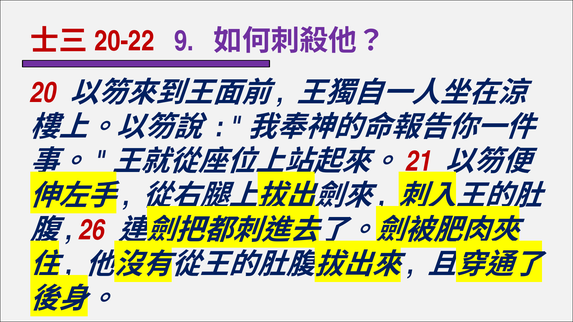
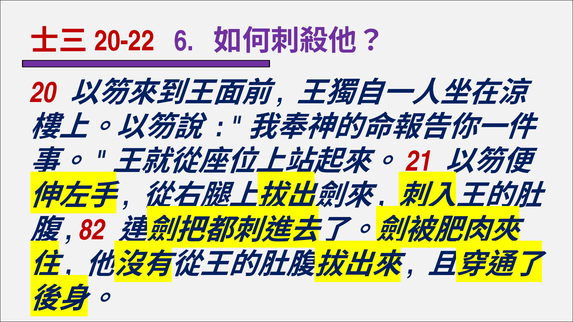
9: 9 -> 6 (184, 41)
26: 26 -> 82 (92, 230)
